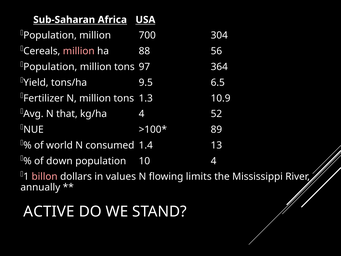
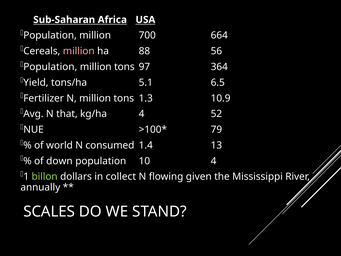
304: 304 -> 664 (219, 35)
9.5: 9.5 -> 5.1 (146, 82)
89: 89 -> 79 (216, 129)
billon colour: pink -> light green (45, 177)
values: values -> collect (121, 177)
limits: limits -> given (199, 177)
ACTIVE: ACTIVE -> SCALES (49, 211)
